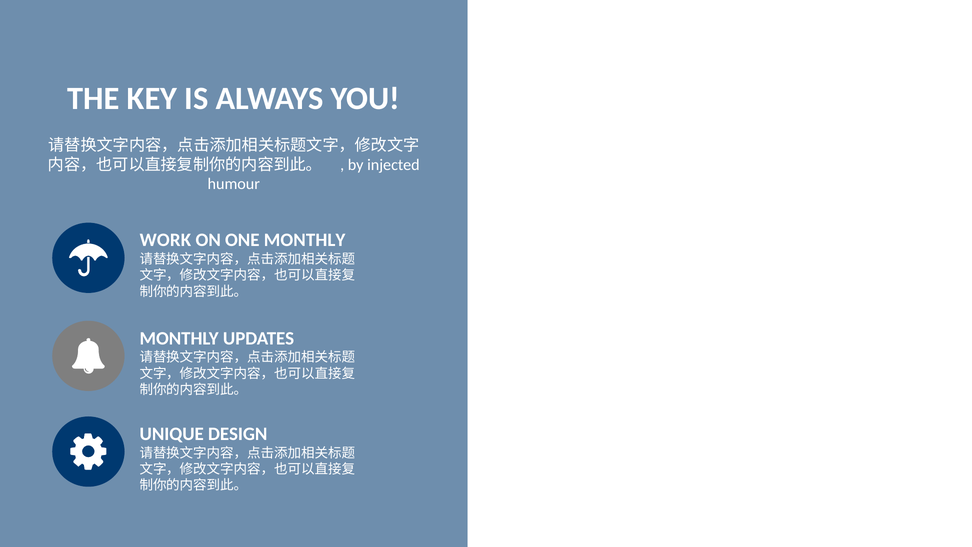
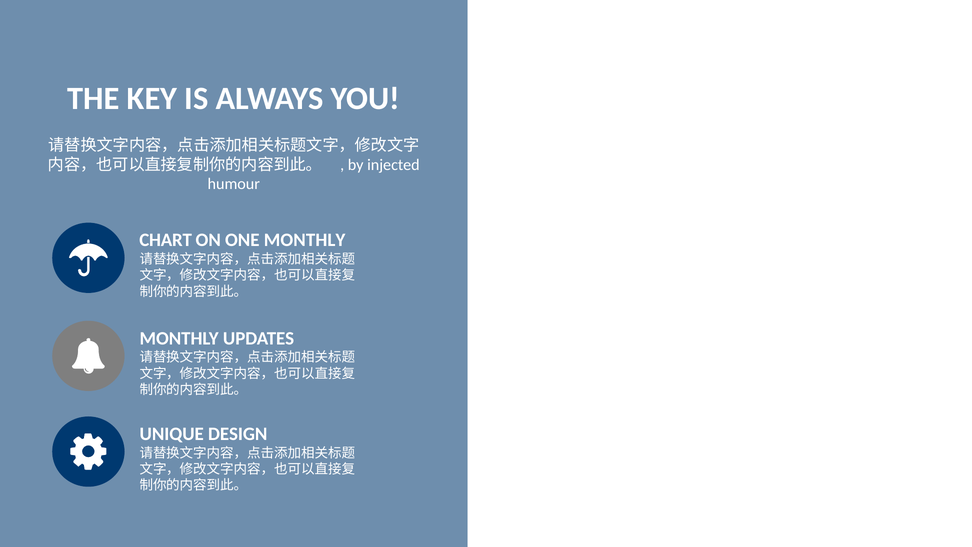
WORK: WORK -> CHART (166, 240)
